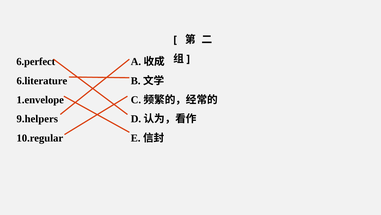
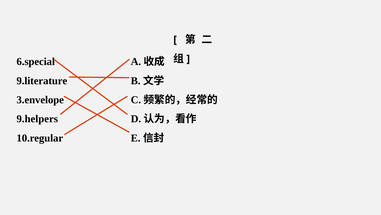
6.perfect: 6.perfect -> 6.special (36, 61)
6.literature: 6.literature -> 9.literature (42, 80)
1.envelope: 1.envelope -> 3.envelope (40, 100)
